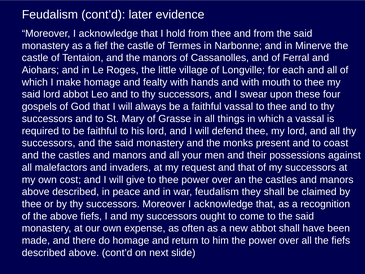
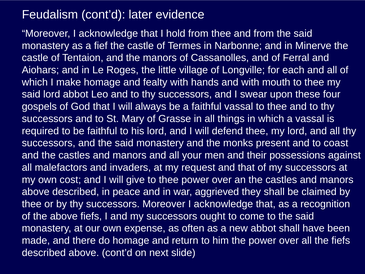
war feudalism: feudalism -> aggrieved (217, 192)
